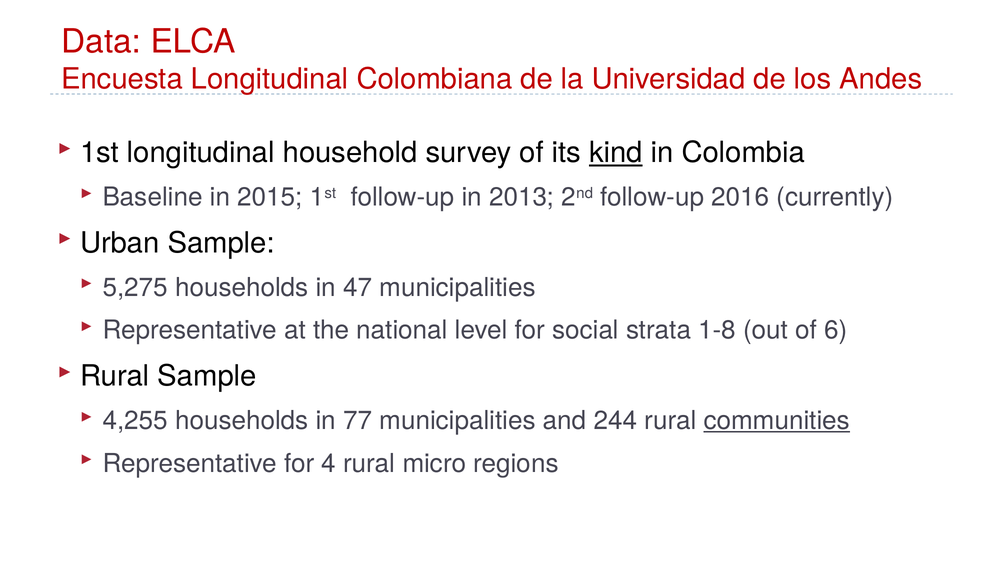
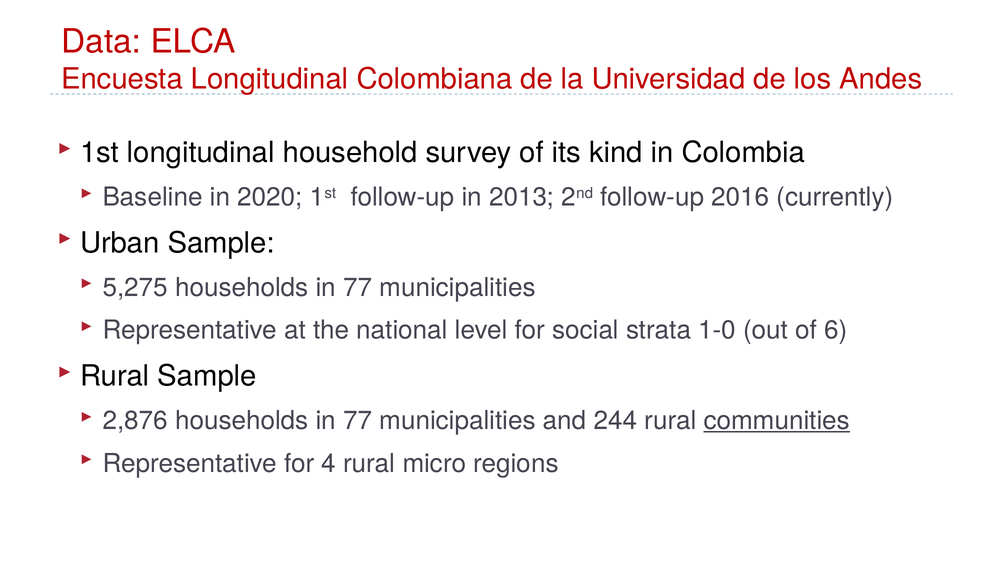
kind underline: present -> none (616, 153)
2015: 2015 -> 2020 (270, 197)
5,275 households in 47: 47 -> 77 (358, 288)
1-8: 1-8 -> 1-0 (717, 330)
4,255: 4,255 -> 2,876 (135, 421)
